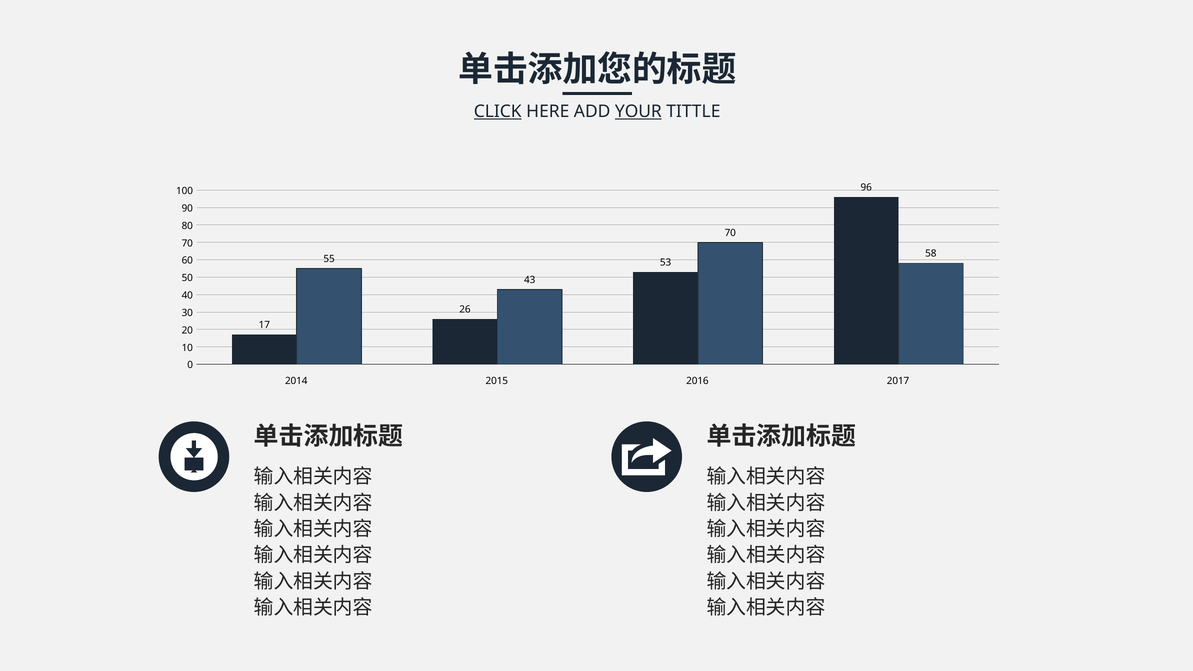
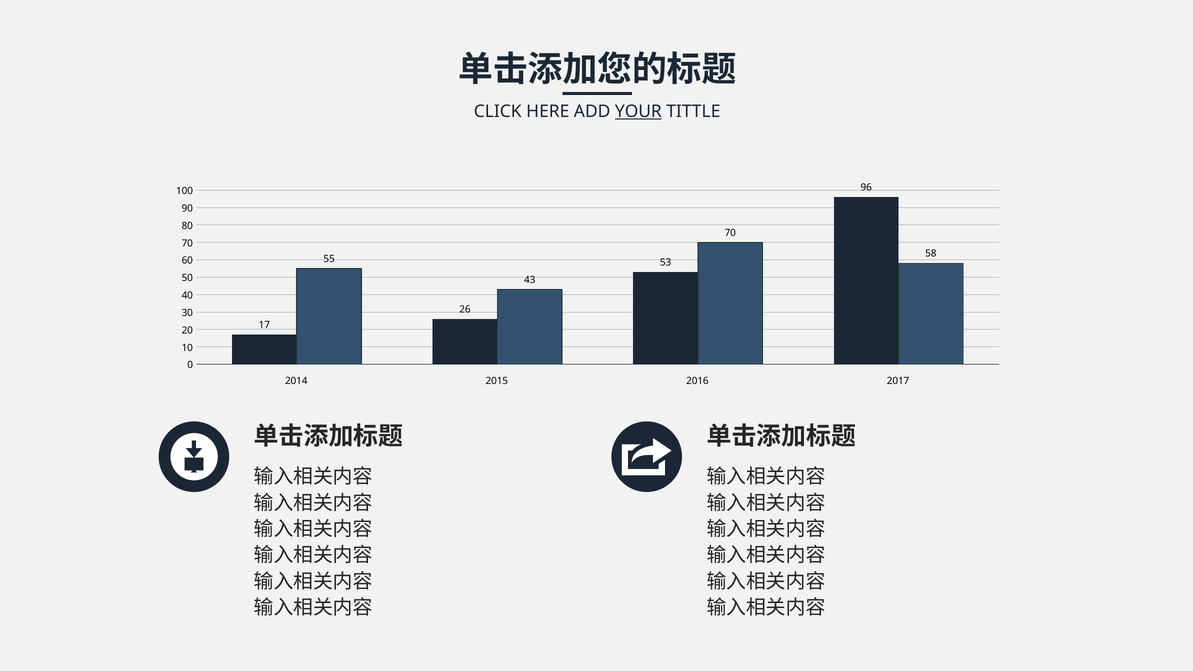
CLICK underline: present -> none (498, 112)
